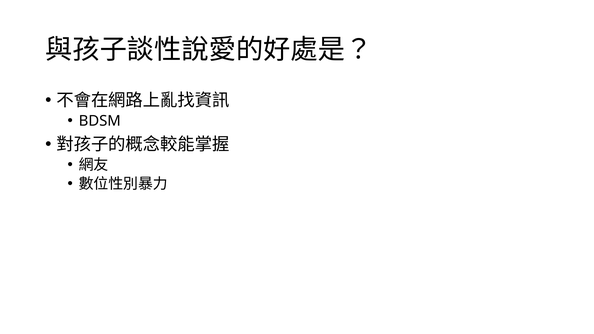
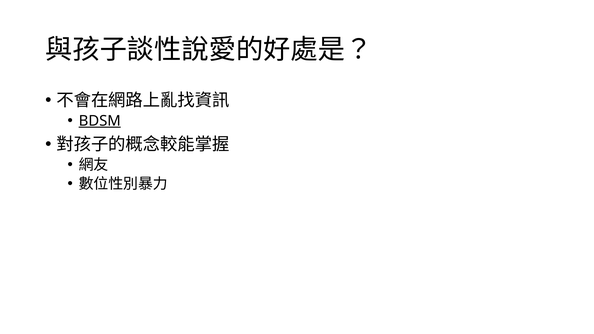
BDSM underline: none -> present (100, 121)
